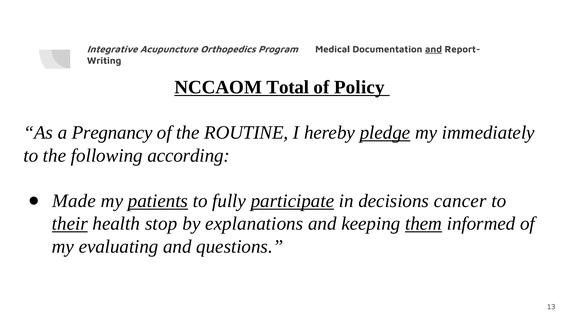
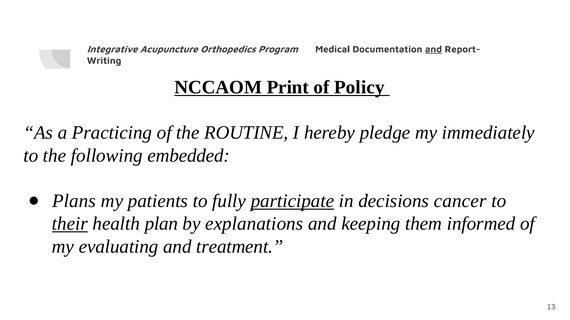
Total: Total -> Print (288, 87)
Pregnancy: Pregnancy -> Practicing (112, 133)
pledge underline: present -> none (385, 133)
according: according -> embedded (189, 156)
Made: Made -> Plans (74, 201)
patients underline: present -> none (158, 201)
stop: stop -> plan (161, 224)
them underline: present -> none (424, 224)
questions: questions -> treatment (240, 247)
